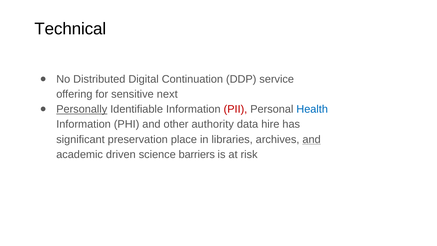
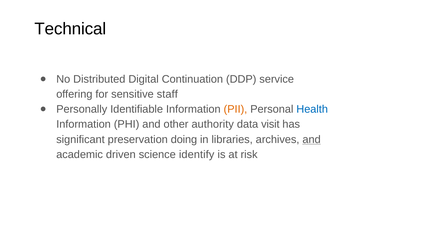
next: next -> staff (167, 94)
Personally underline: present -> none (82, 109)
PII colour: red -> orange (235, 109)
hire: hire -> visit (270, 124)
place: place -> doing (184, 139)
barriers: barriers -> identify (197, 154)
